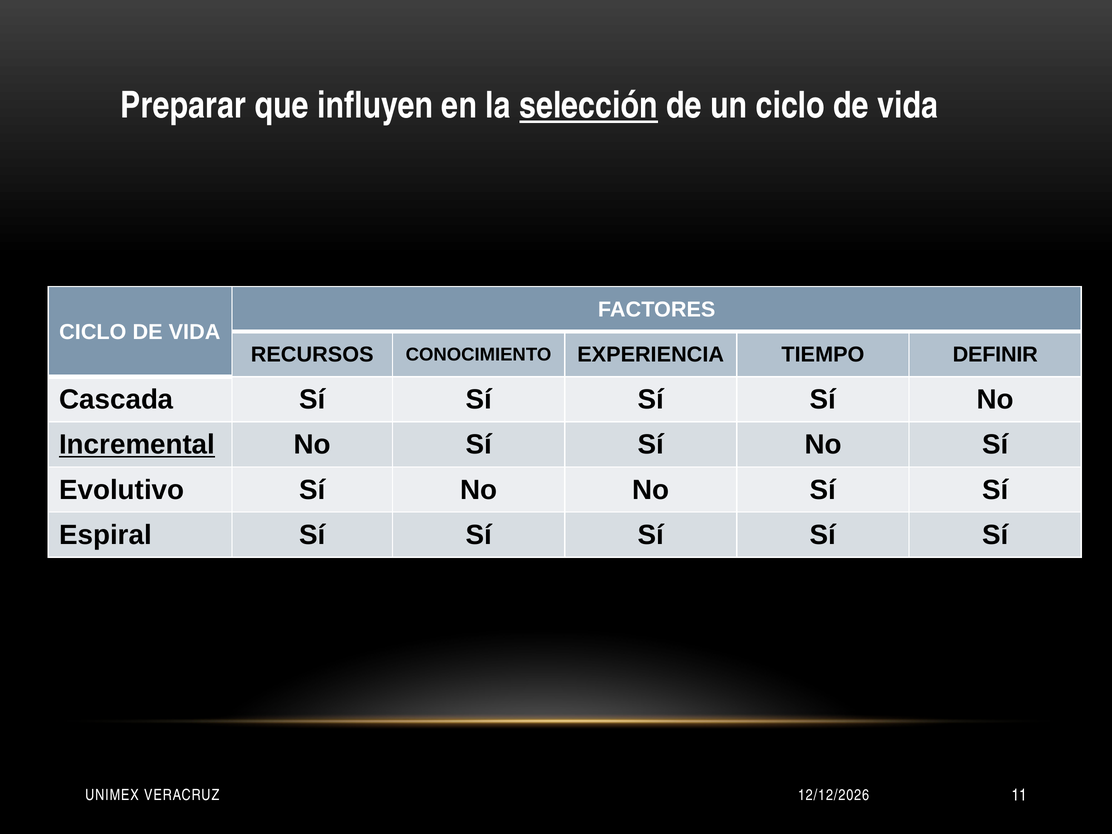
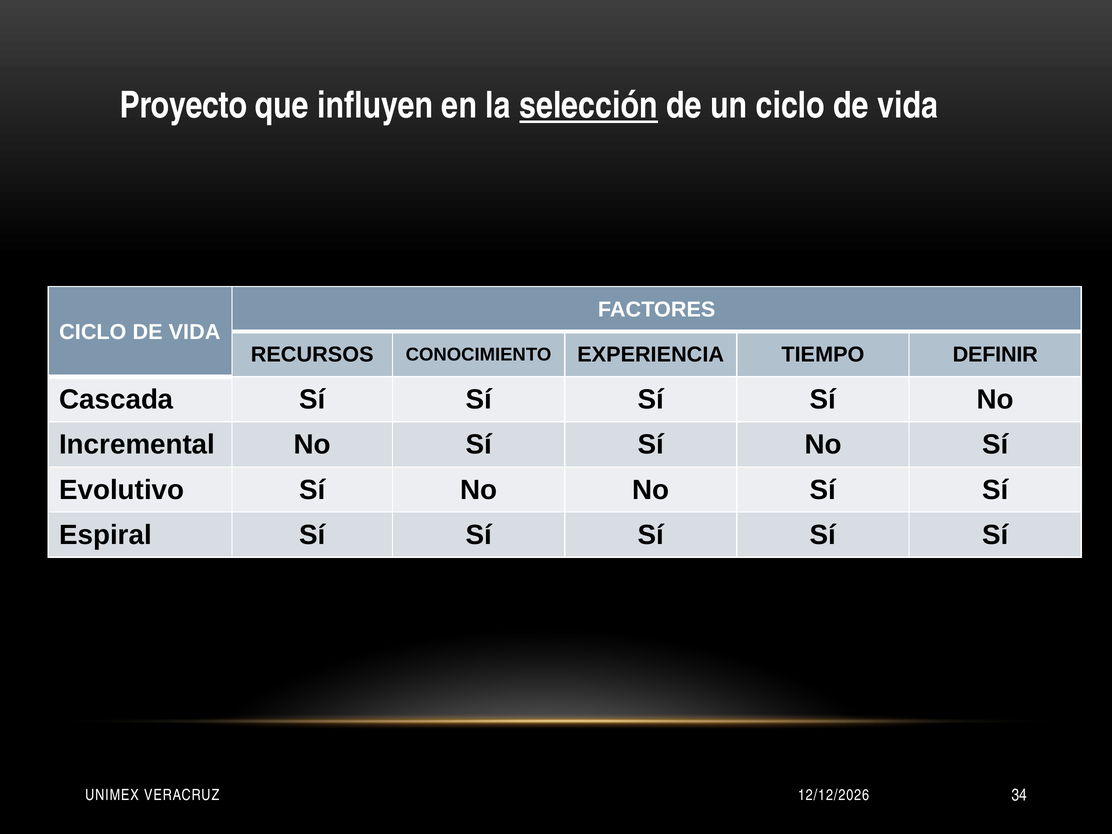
Preparar: Preparar -> Proyecto (183, 106)
Incremental underline: present -> none (137, 445)
11: 11 -> 34 (1019, 795)
